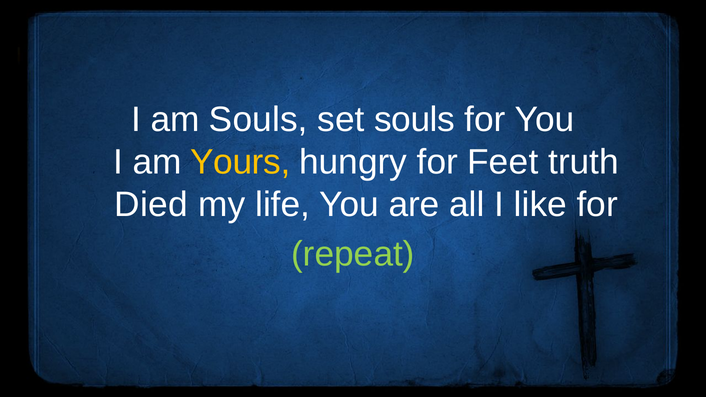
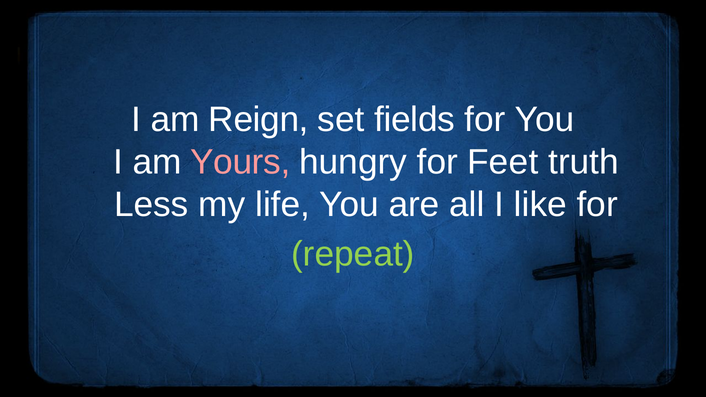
am Souls: Souls -> Reign (258, 120)
set souls: souls -> fields (415, 120)
Yours colour: yellow -> pink (240, 162)
Died: Died -> Less (151, 205)
